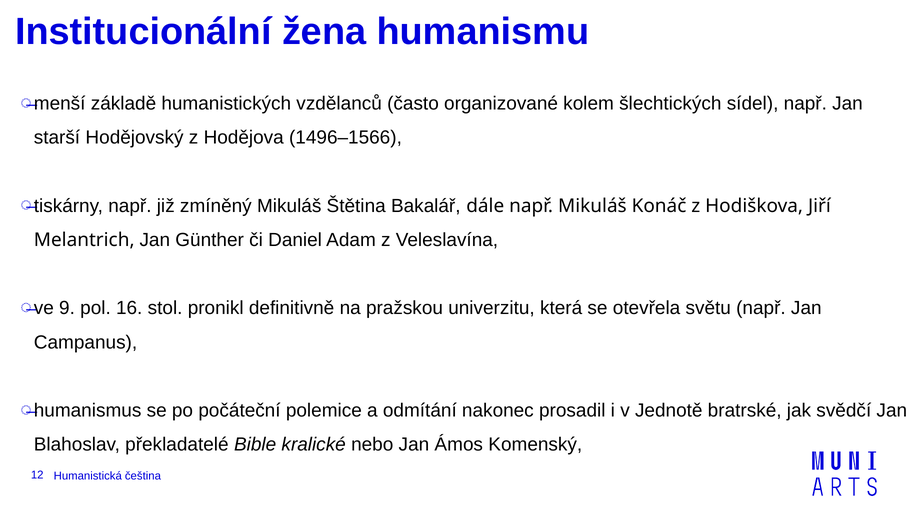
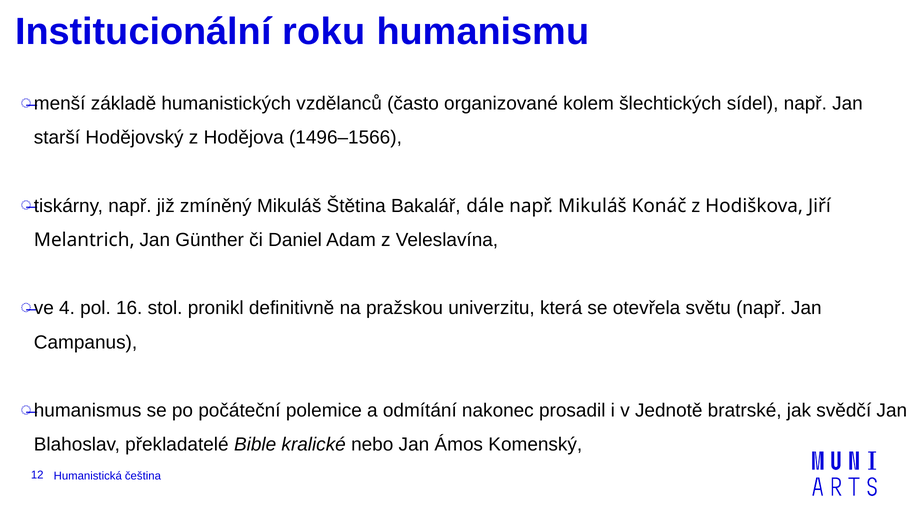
žena: žena -> roku (324, 32)
9: 9 -> 4 (67, 308)
